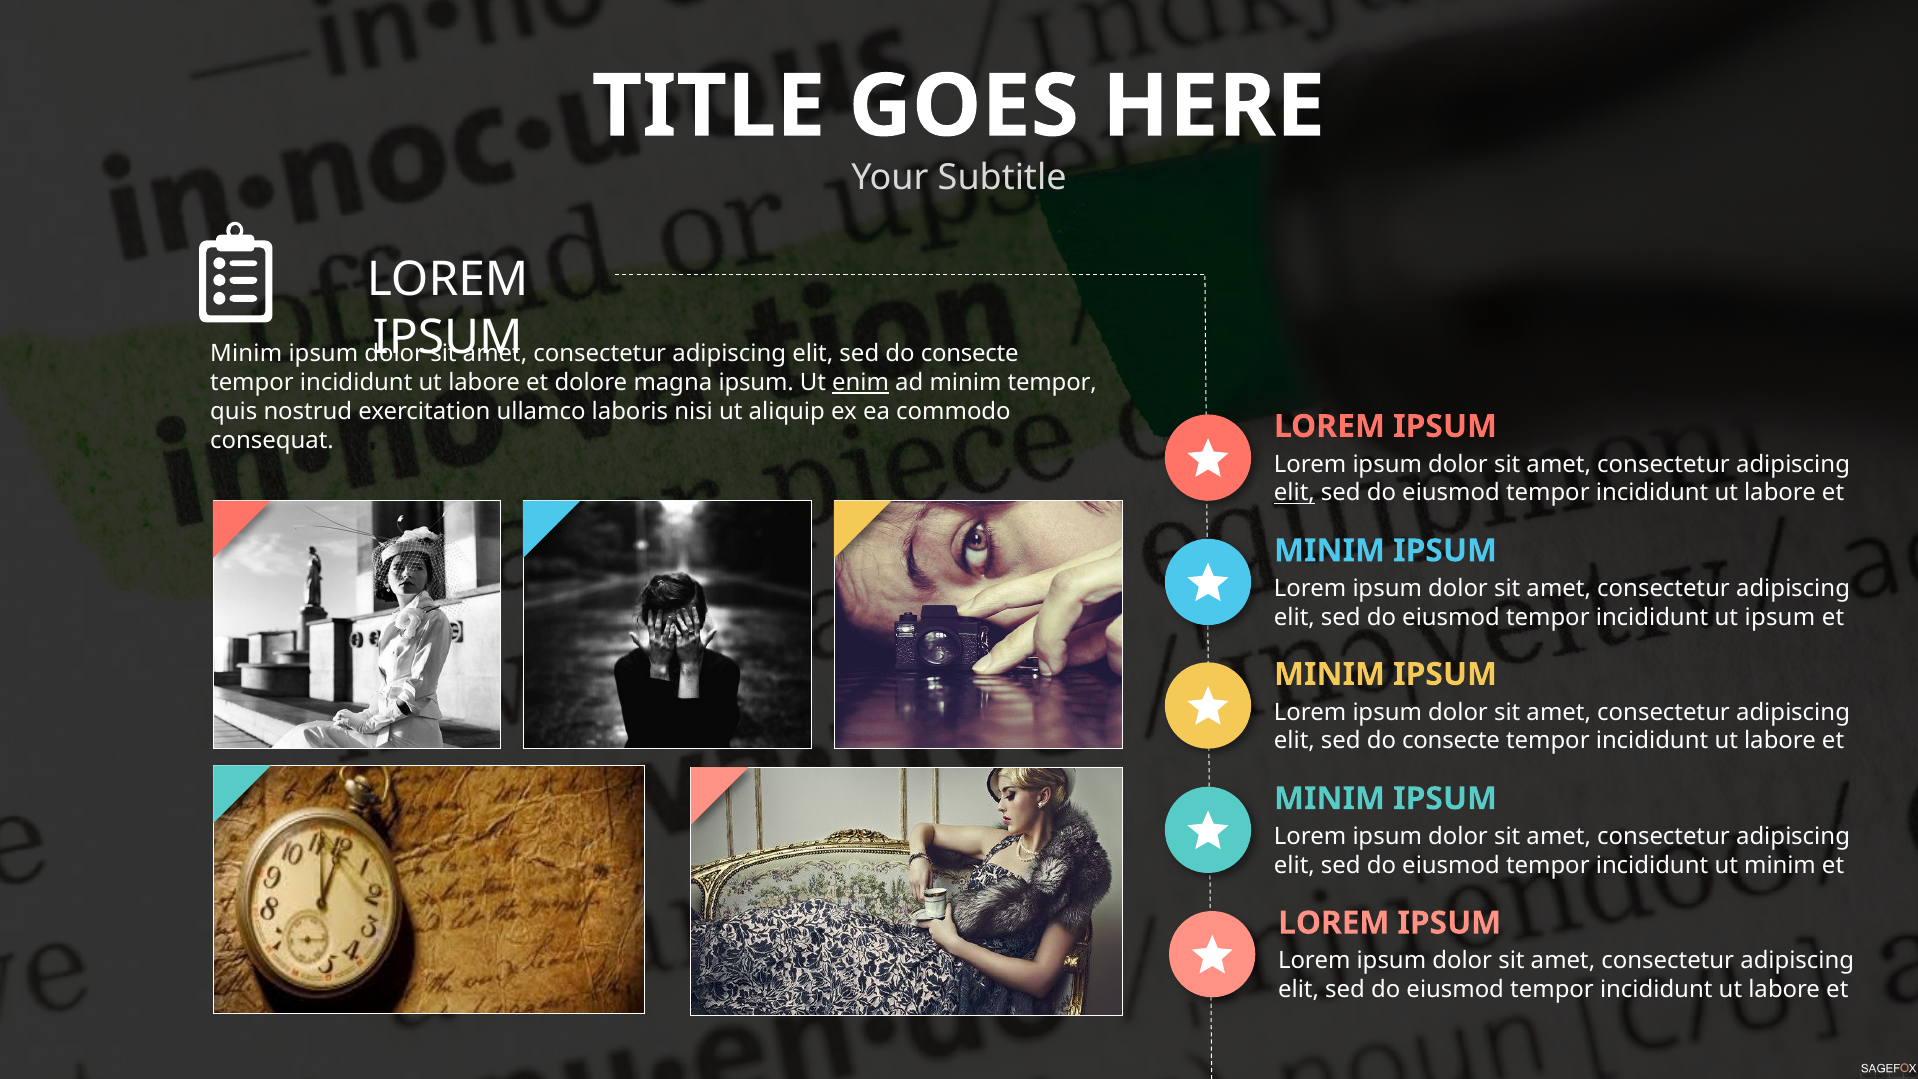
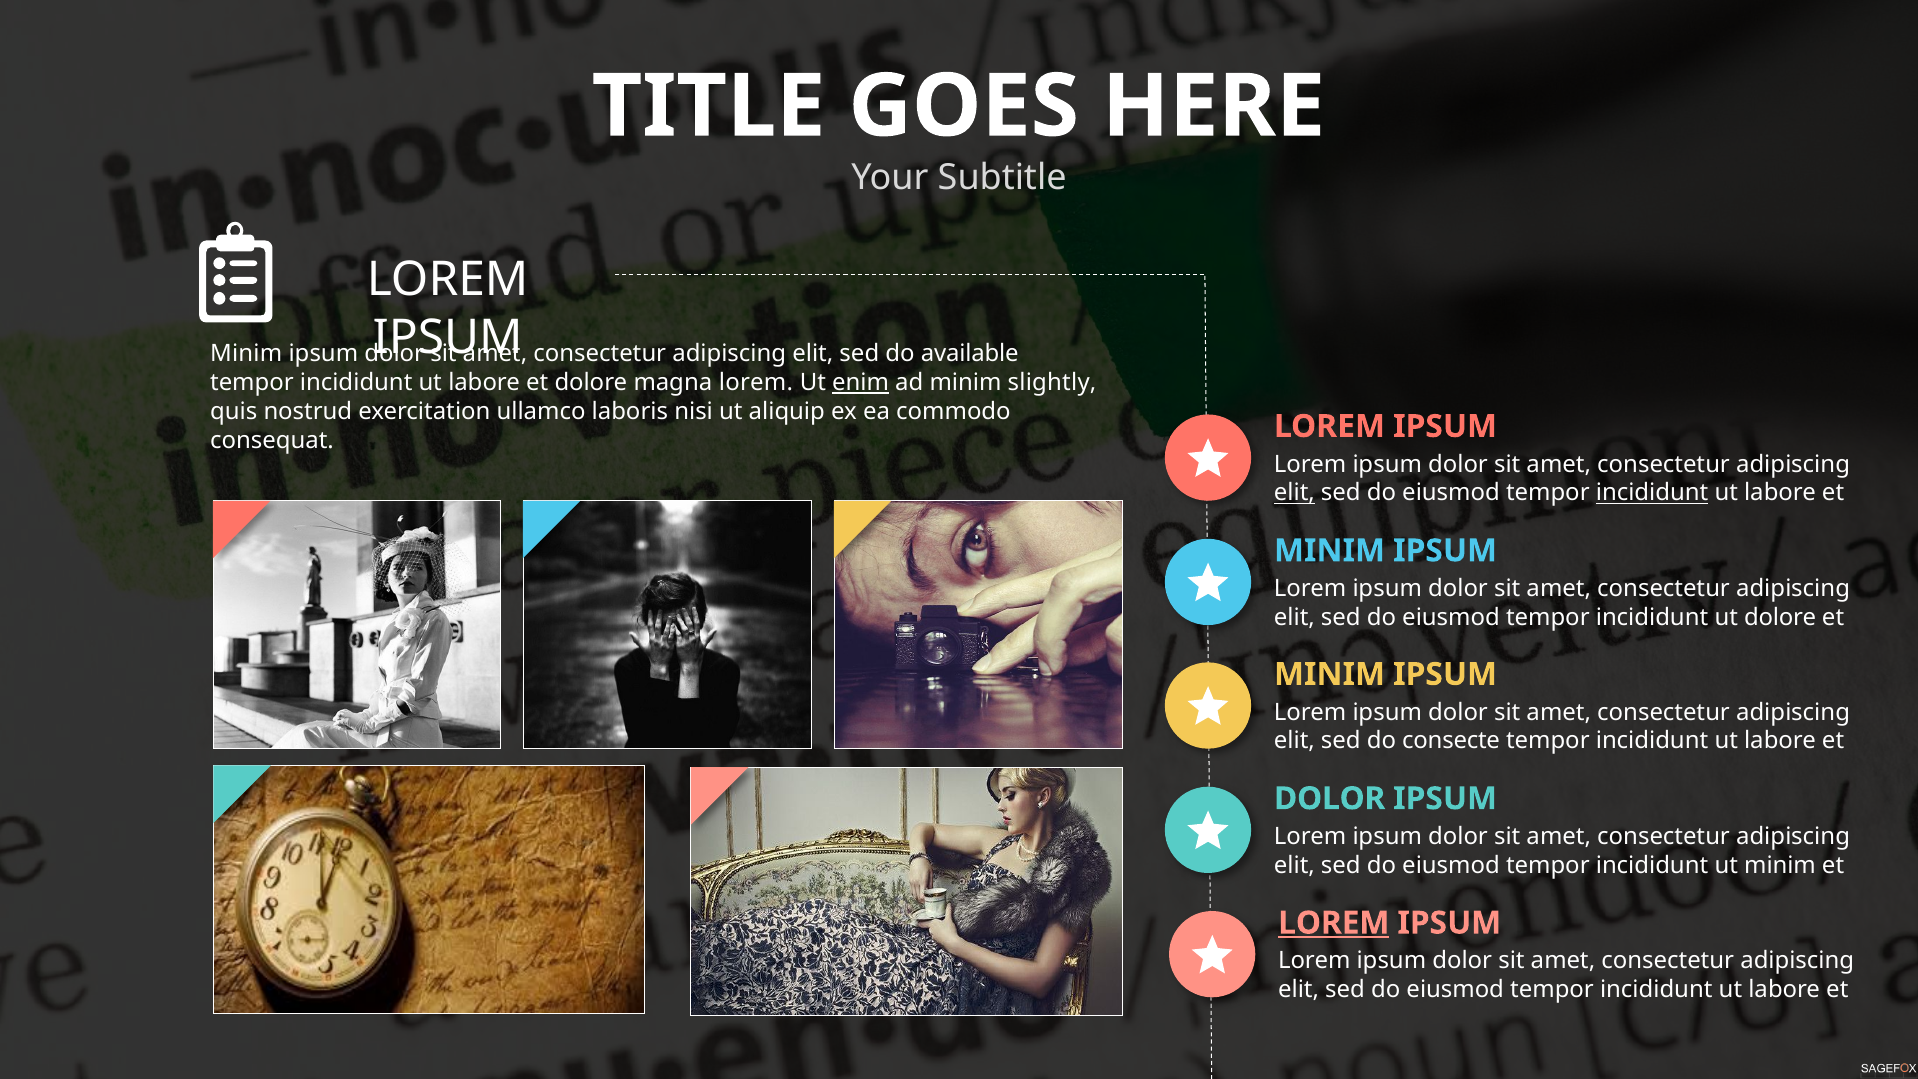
consecte: consecte -> available (970, 354)
magna ipsum: ipsum -> lorem (756, 383)
minim tempor: tempor -> slightly (1052, 383)
incididunt underline: none -> present (1652, 493)
ut ipsum: ipsum -> dolore (1780, 617)
MINIM: MINIM -> DOLOR (1330, 799)
LOREM underline: none -> present (1334, 923)
